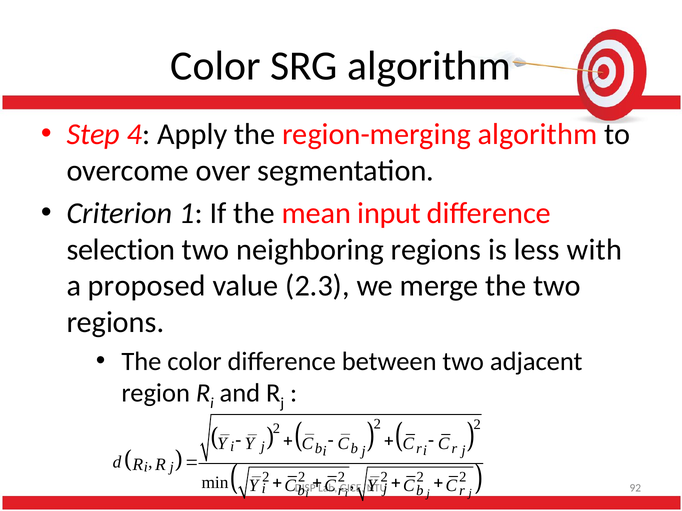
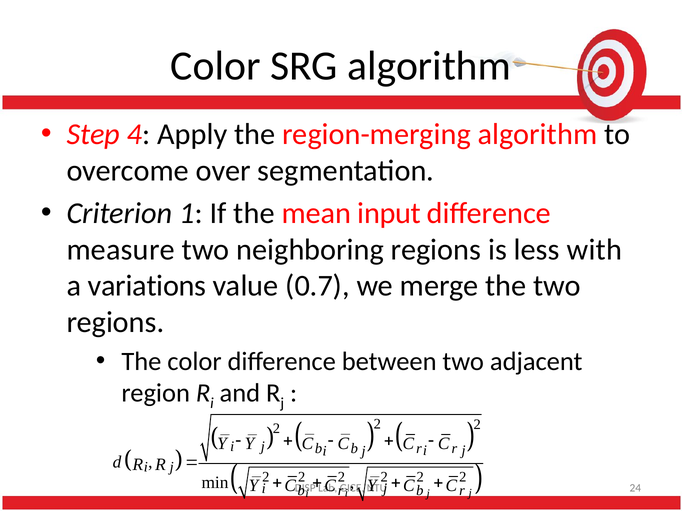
selection: selection -> measure (121, 250)
proposed: proposed -> variations (147, 286)
2.3: 2.3 -> 0.7 (317, 286)
92: 92 -> 24 (635, 488)
